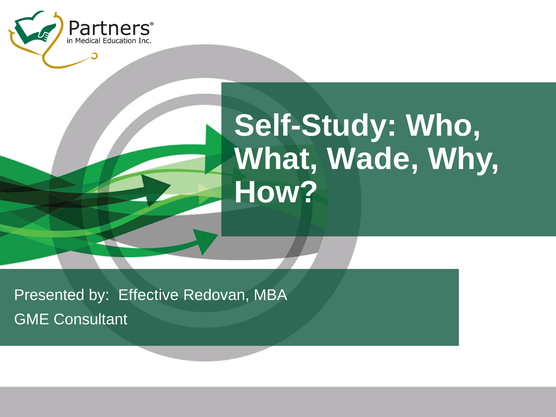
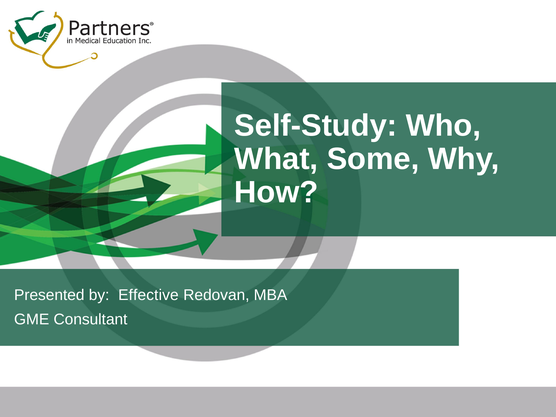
Wade: Wade -> Some (373, 159)
